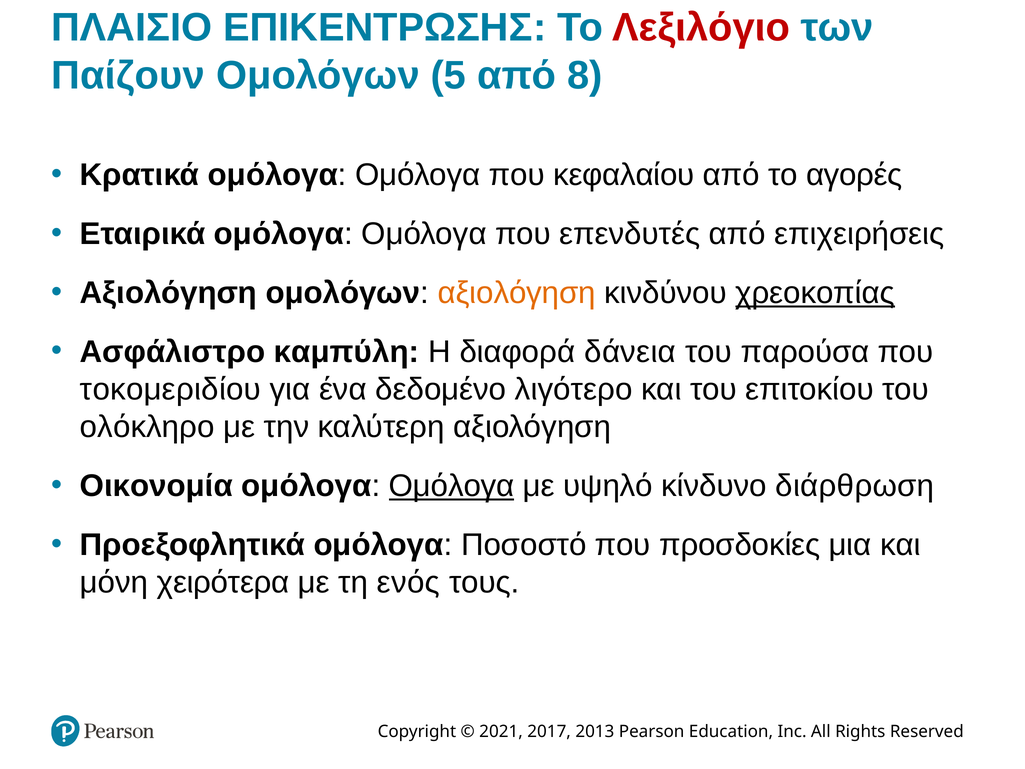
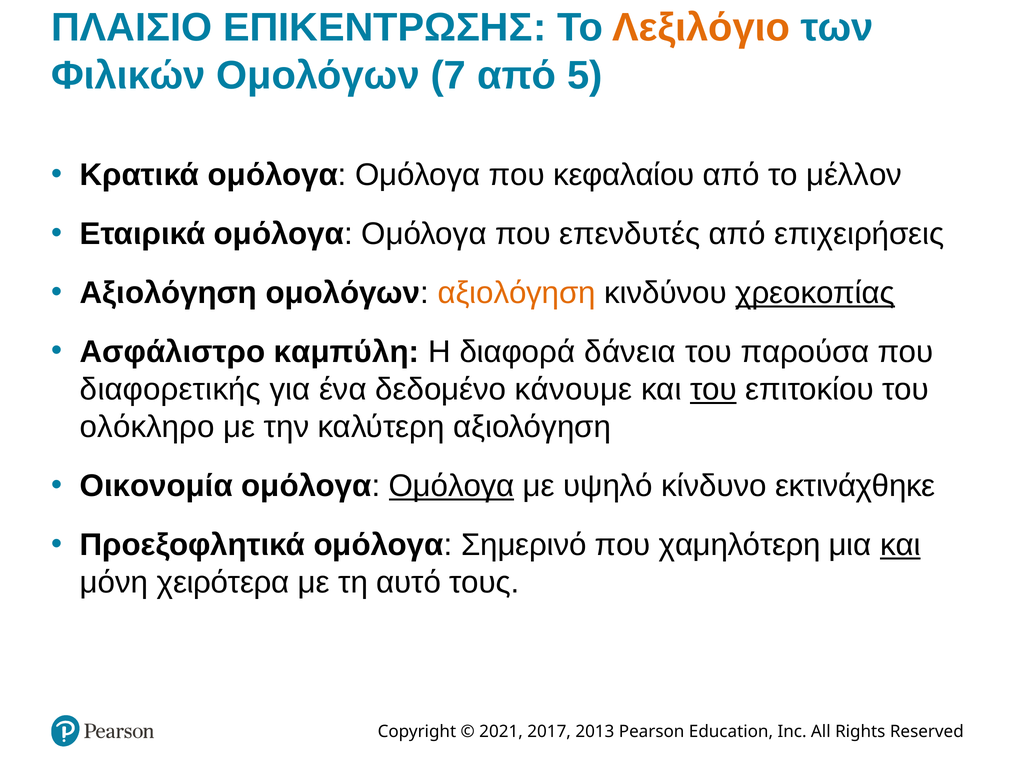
Λεξιλόγιο colour: red -> orange (701, 28)
Παίζουν: Παίζουν -> Φιλικών (128, 75)
5: 5 -> 7 (448, 75)
8: 8 -> 5 (585, 75)
αγορές: αγορές -> μέλλον (854, 175)
τοκομεριδίου: τοκομεριδίου -> διαφορετικής (170, 389)
λιγότερο: λιγότερο -> κάνουμε (574, 389)
του underline: none -> present (713, 389)
διάρθρωση: διάρθρωση -> εκτινάχθηκε (855, 486)
Ποσοστό: Ποσοστό -> Σημερινό (524, 545)
προσδοκίες: προσδοκίες -> χαμηλότερη (740, 545)
και underline: none -> present (900, 545)
ενός: ενός -> αυτό (409, 582)
